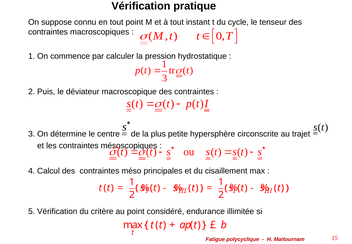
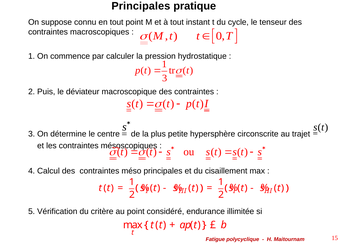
Vérification: Vérification -> Principales (141, 6)
